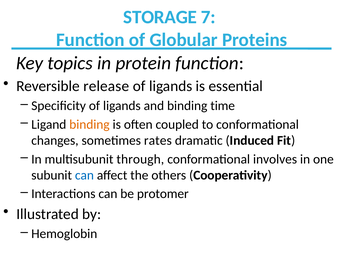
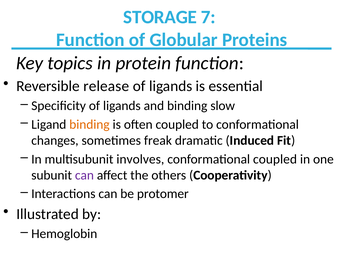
time: time -> slow (223, 106)
rates: rates -> freak (158, 141)
through: through -> involves (140, 159)
conformational involves: involves -> coupled (275, 159)
can colour: blue -> purple (84, 175)
